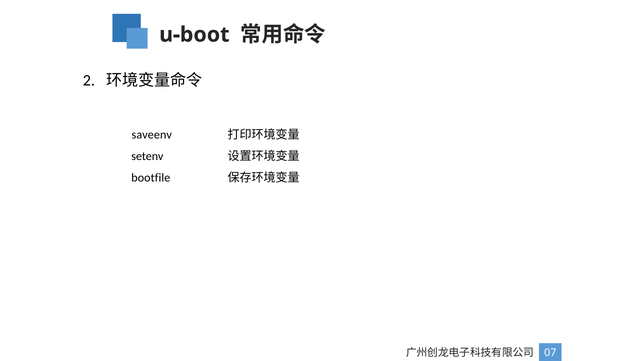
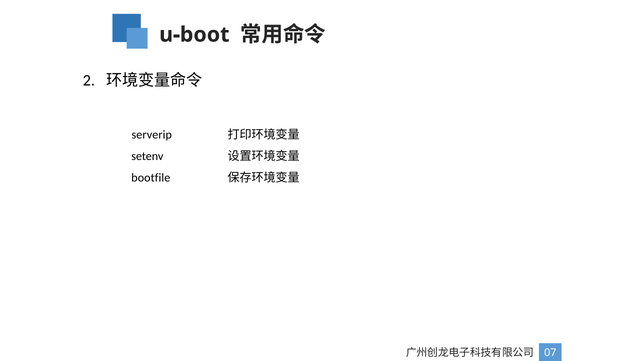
saveenv: saveenv -> serverip (152, 135)
